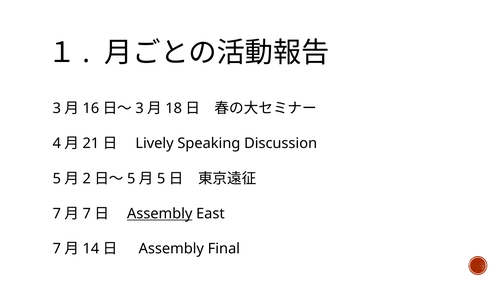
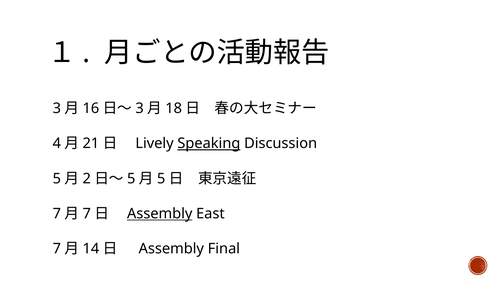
Speaking underline: none -> present (209, 143)
